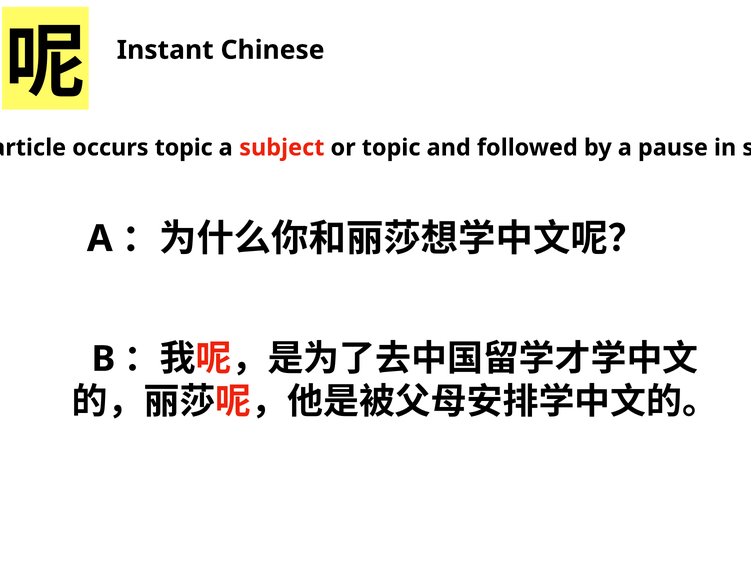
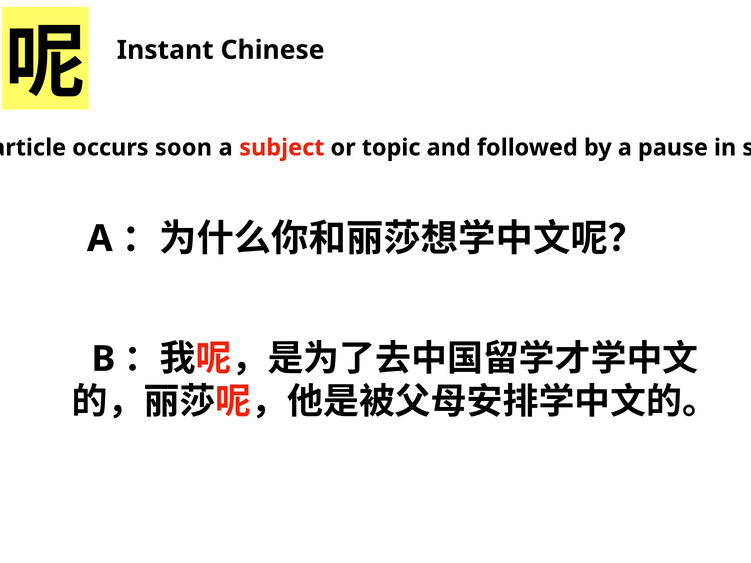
occurs topic: topic -> soon (183, 148)
